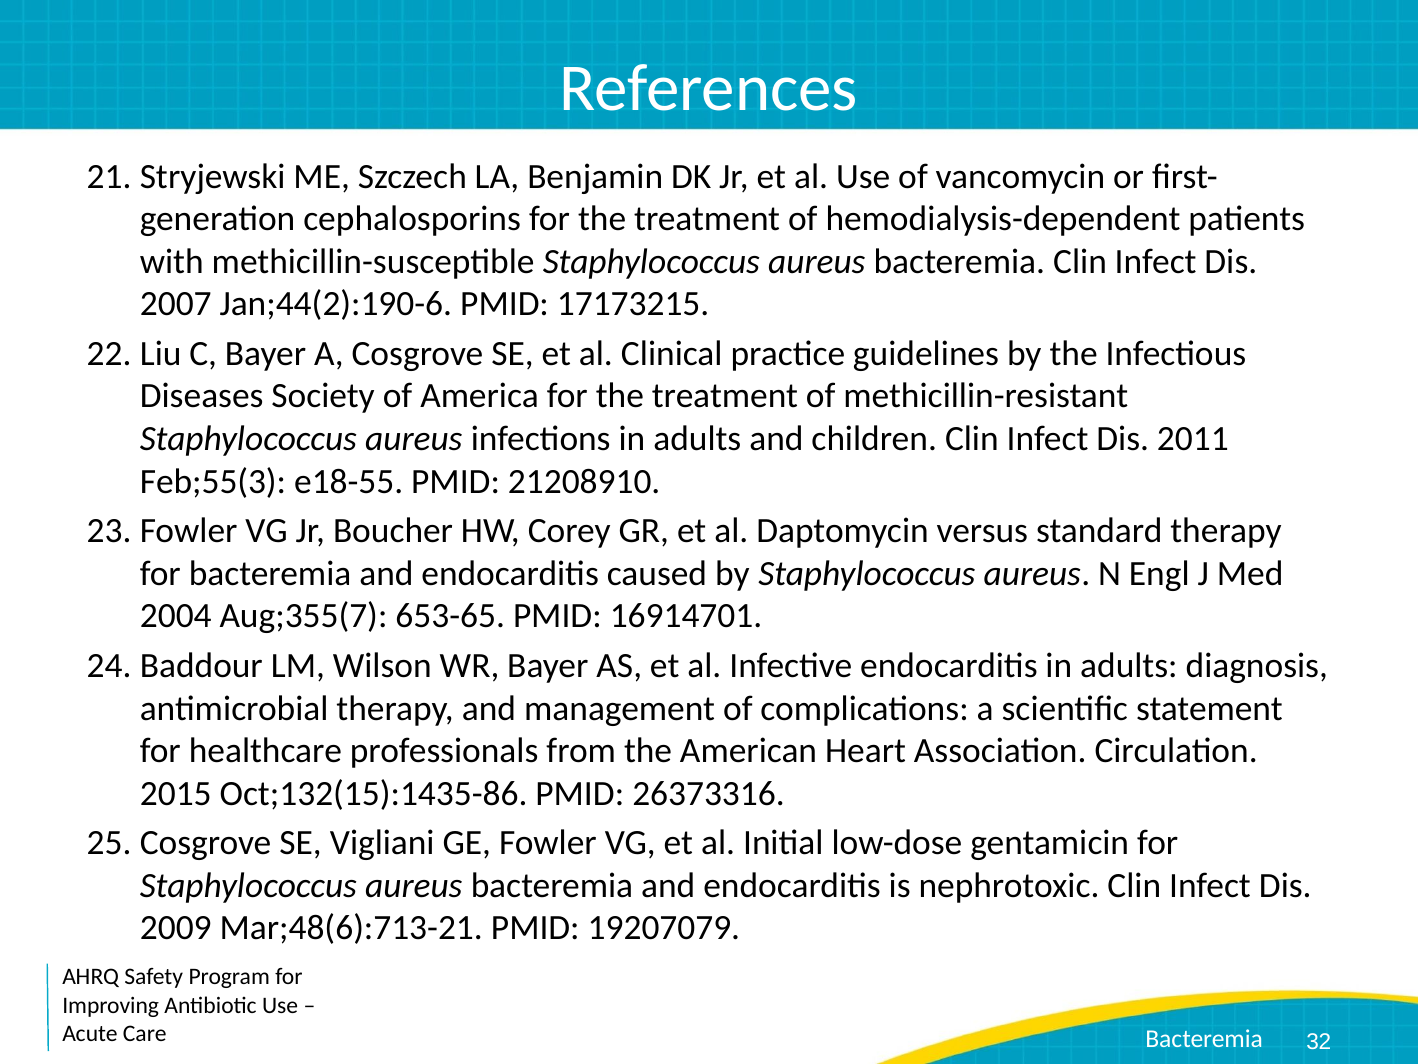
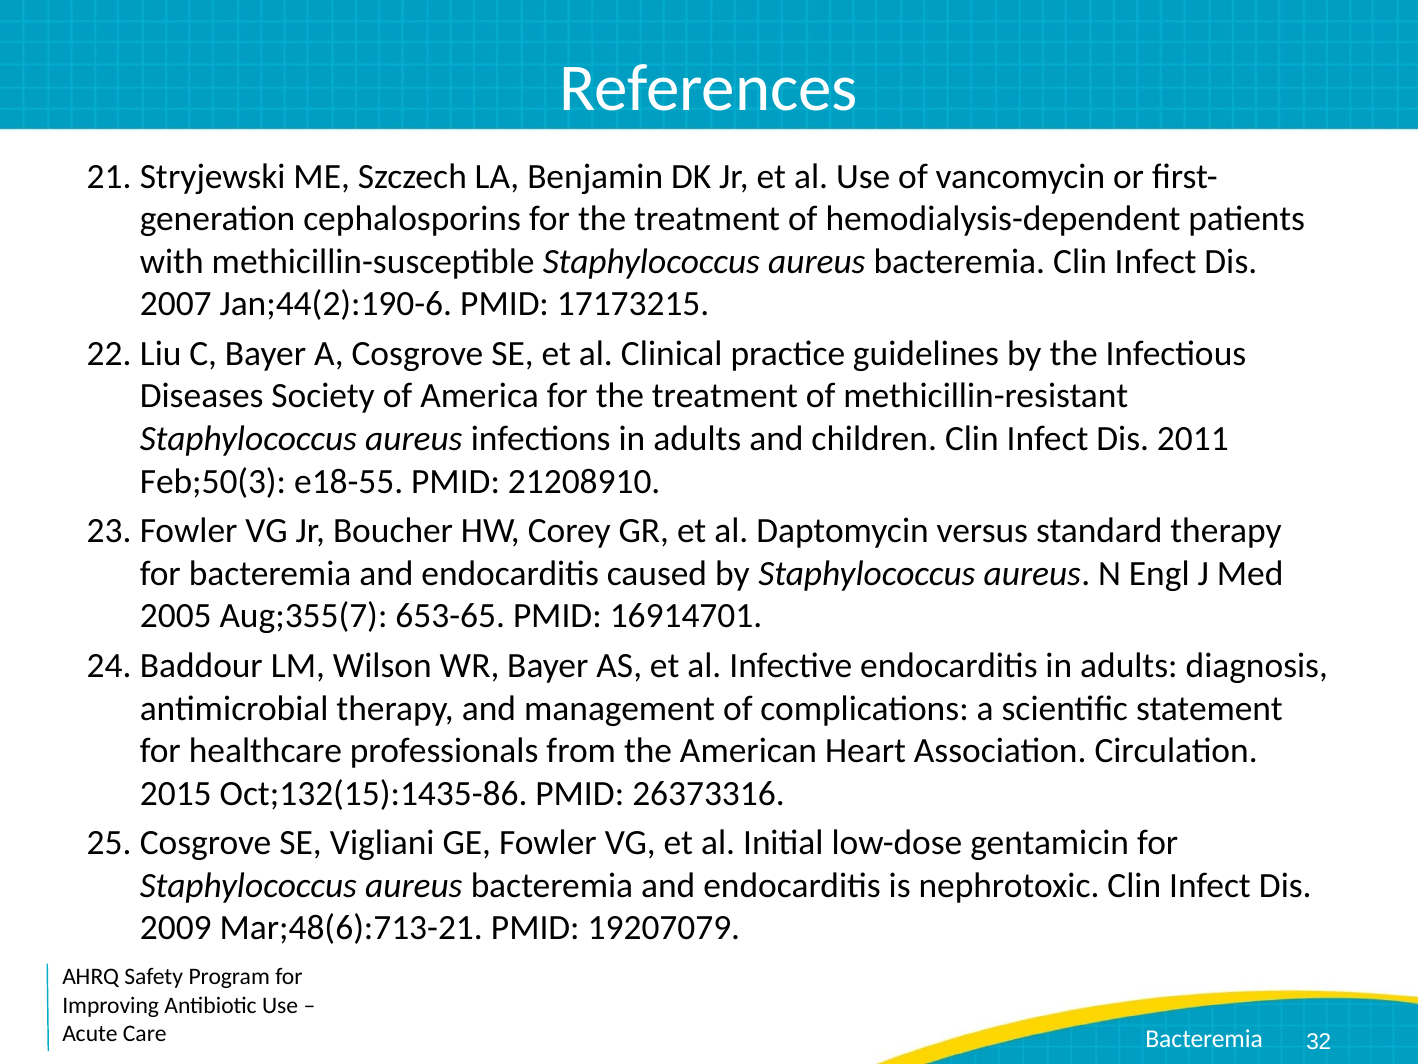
Feb;55(3: Feb;55(3 -> Feb;50(3 (213, 481)
2004: 2004 -> 2005 (176, 616)
